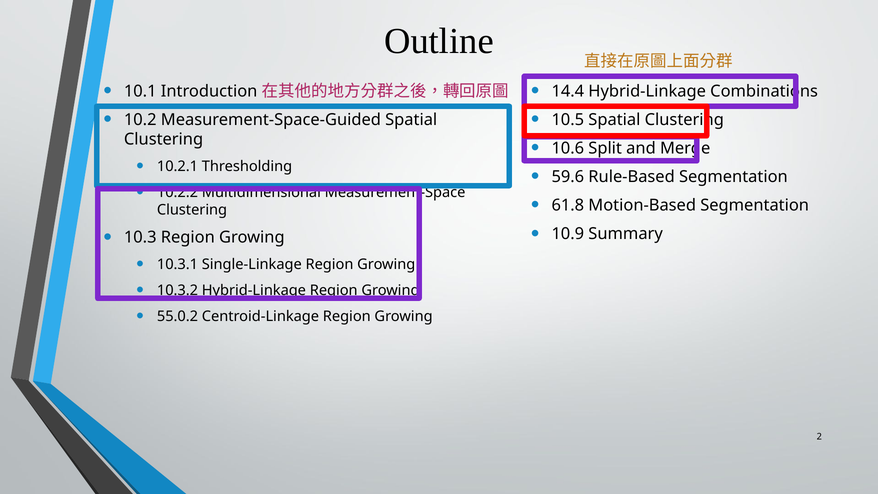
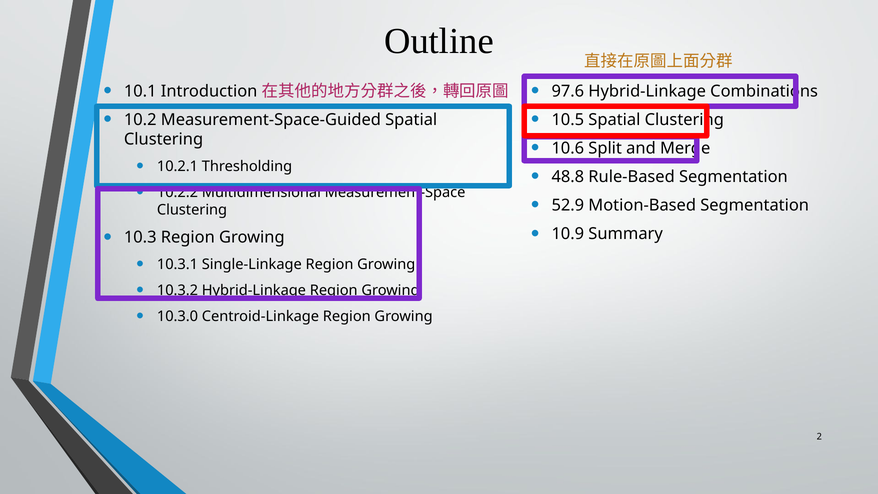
14.4: 14.4 -> 97.6 (568, 91)
59.6: 59.6 -> 48.8 (568, 177)
61.8: 61.8 -> 52.9 (568, 205)
55.0.2: 55.0.2 -> 10.3.0 (178, 316)
